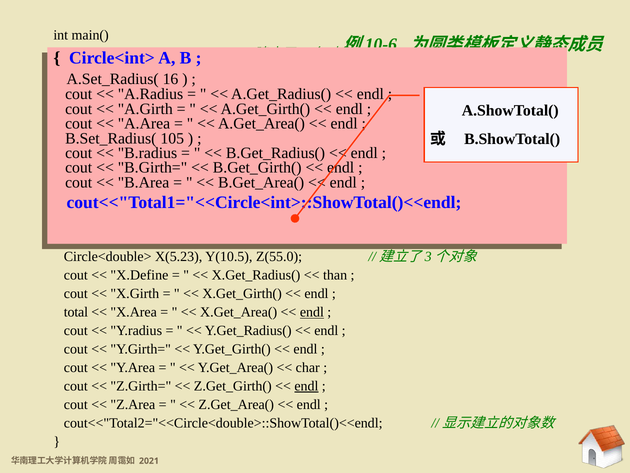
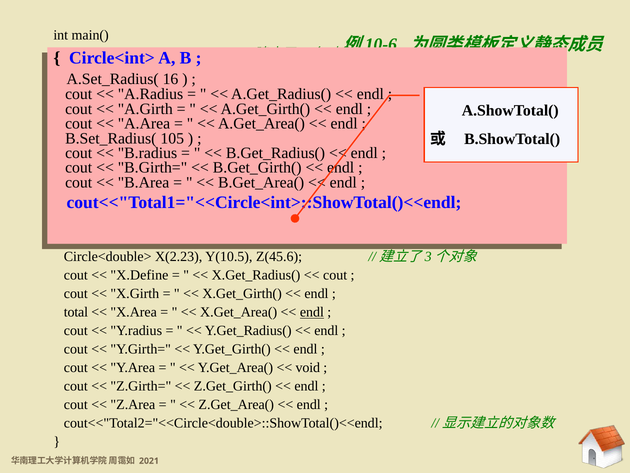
X(5.23: X(5.23 -> X(2.23 (179, 257)
Z(55.0: Z(55.0 -> Z(45.6 (279, 257)
than: than -> cout (335, 275)
char: char -> void (308, 367)
endl underline: present -> none (306, 386)
